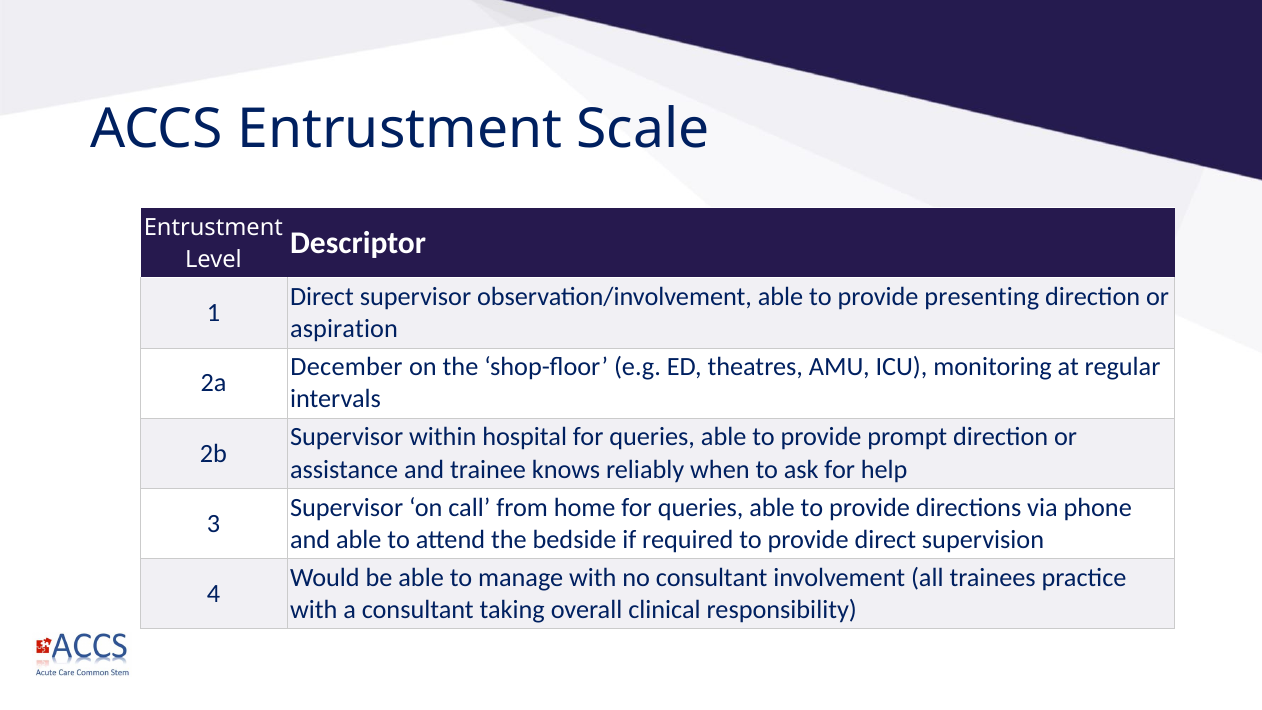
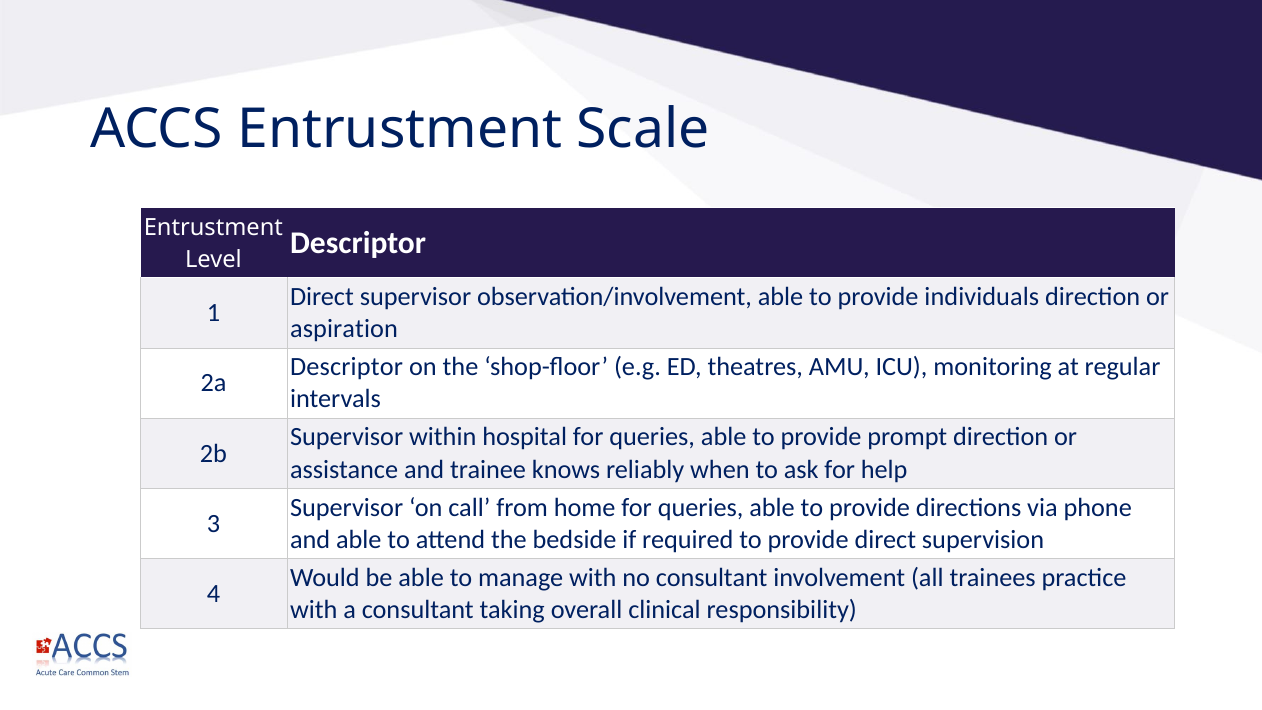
presenting: presenting -> individuals (982, 297)
December: December -> Descriptor (347, 367)
